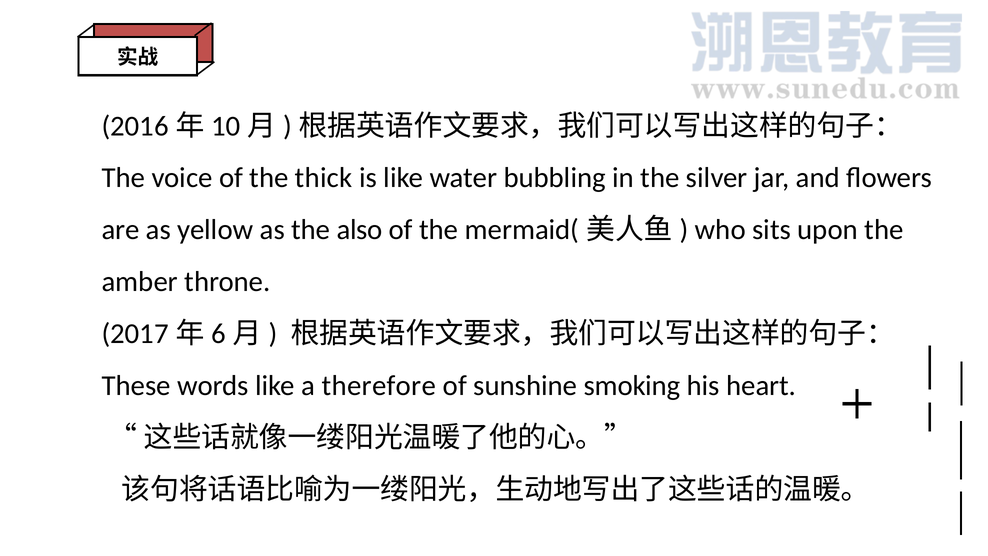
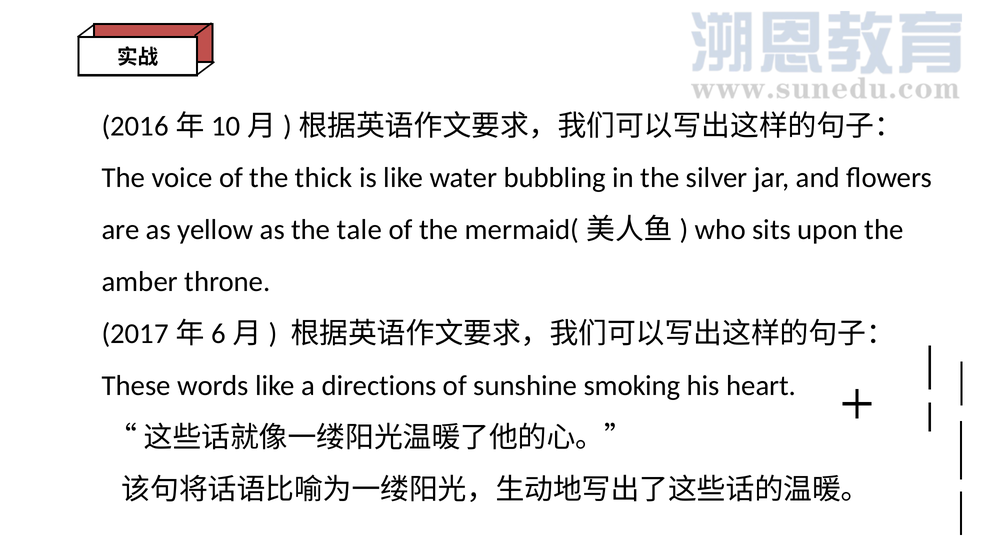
also: also -> tale (359, 230)
therefore: therefore -> directions (379, 385)
